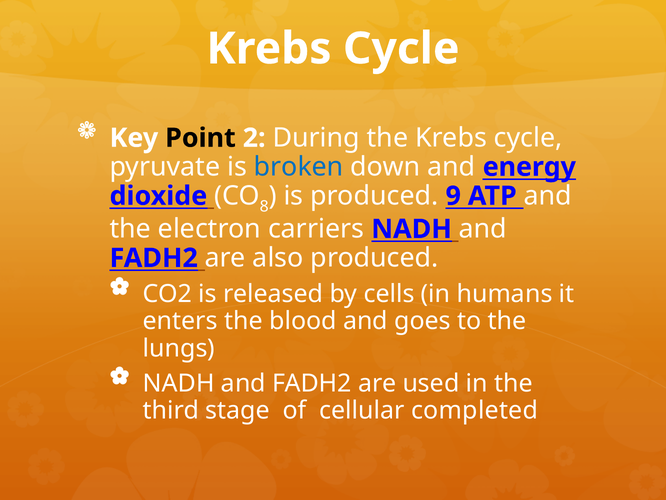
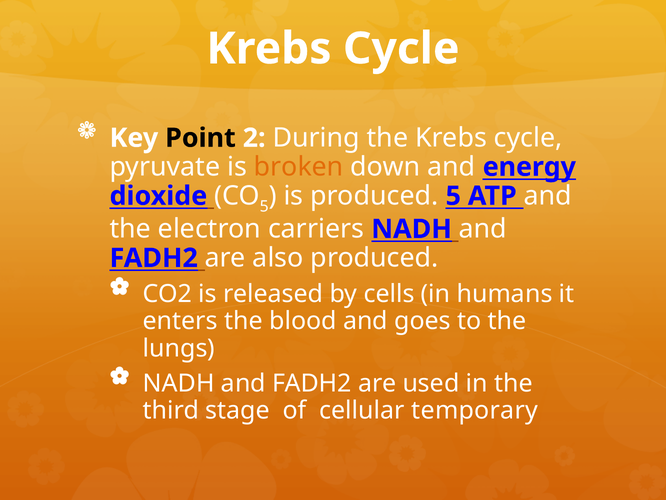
broken colour: blue -> orange (299, 167)
8: 8 -> 5 (264, 206)
produced 9: 9 -> 5 (453, 196)
completed: completed -> temporary (475, 410)
